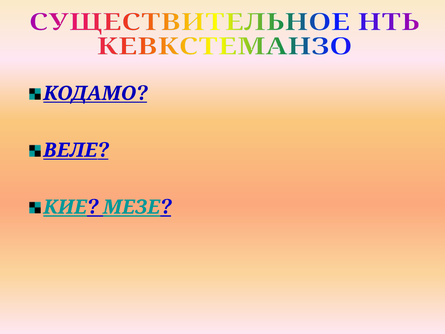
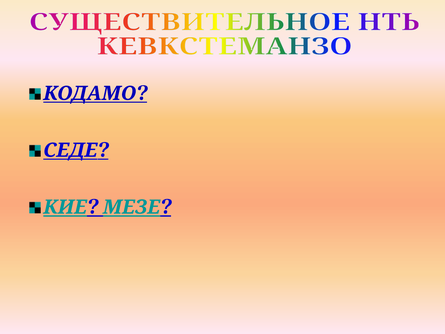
ВЕЛЕ: ВЕЛЕ -> СЕДЕ (70, 150)
